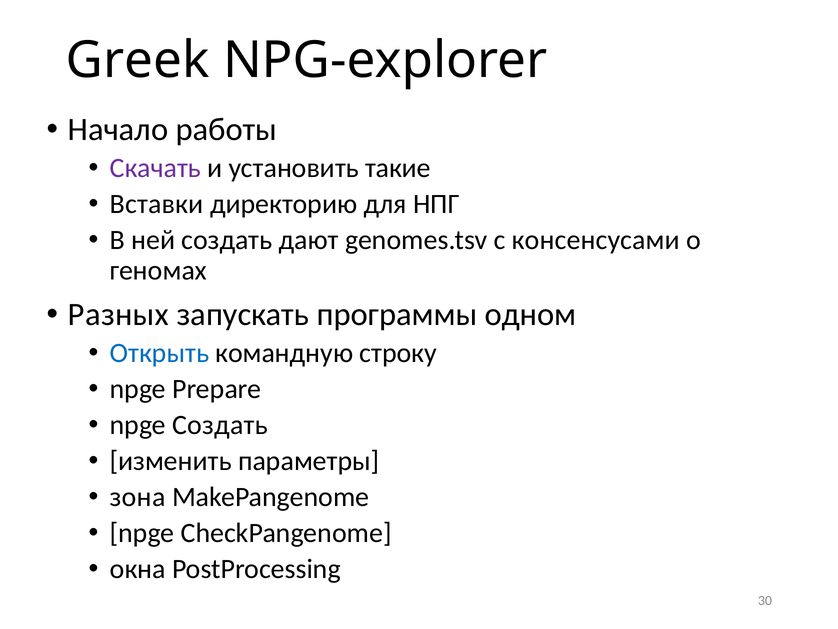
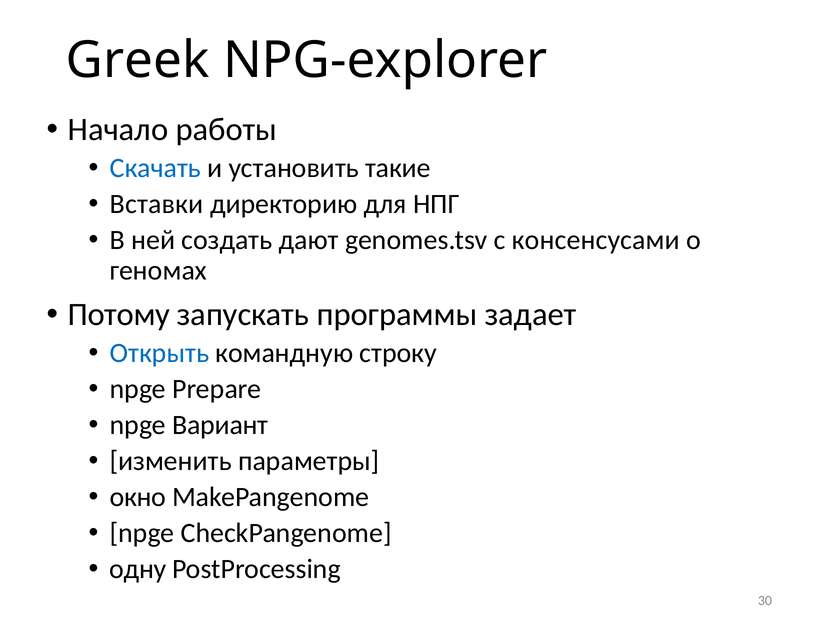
Скачать colour: purple -> blue (155, 168)
Разных: Разных -> Потому (119, 314)
одном: одном -> задает (531, 314)
npge Создать: Создать -> Вариант (220, 425)
зона: зона -> окно (138, 497)
окна: окна -> одну (138, 569)
